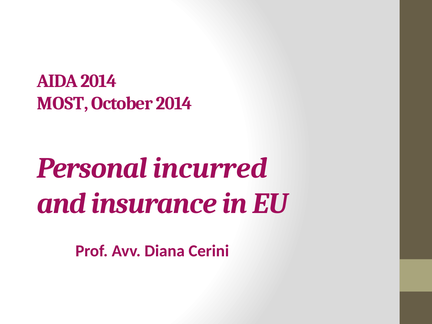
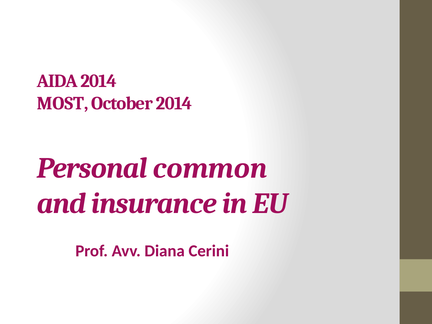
incurred: incurred -> common (210, 168)
